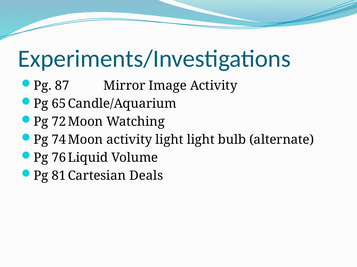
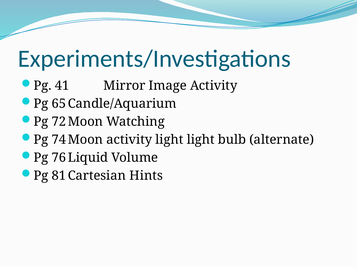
87: 87 -> 41 (62, 86)
Deals: Deals -> Hints (146, 176)
